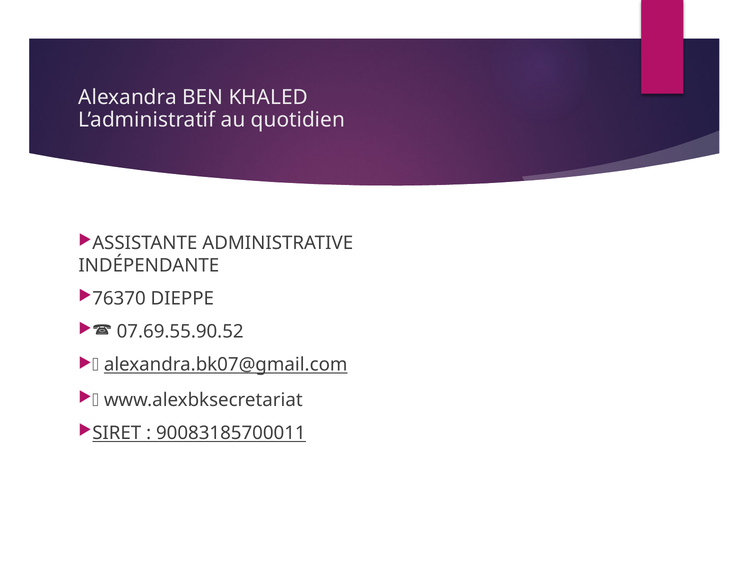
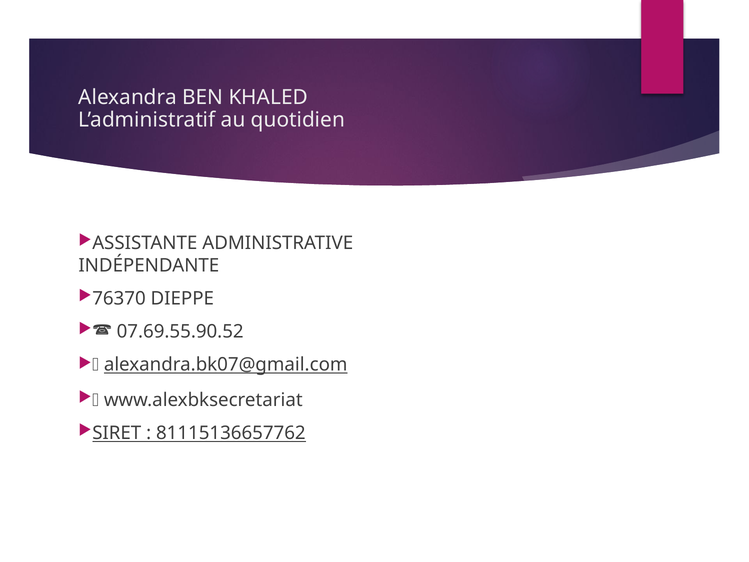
90083185700011: 90083185700011 -> 81115136657762 (231, 433)
